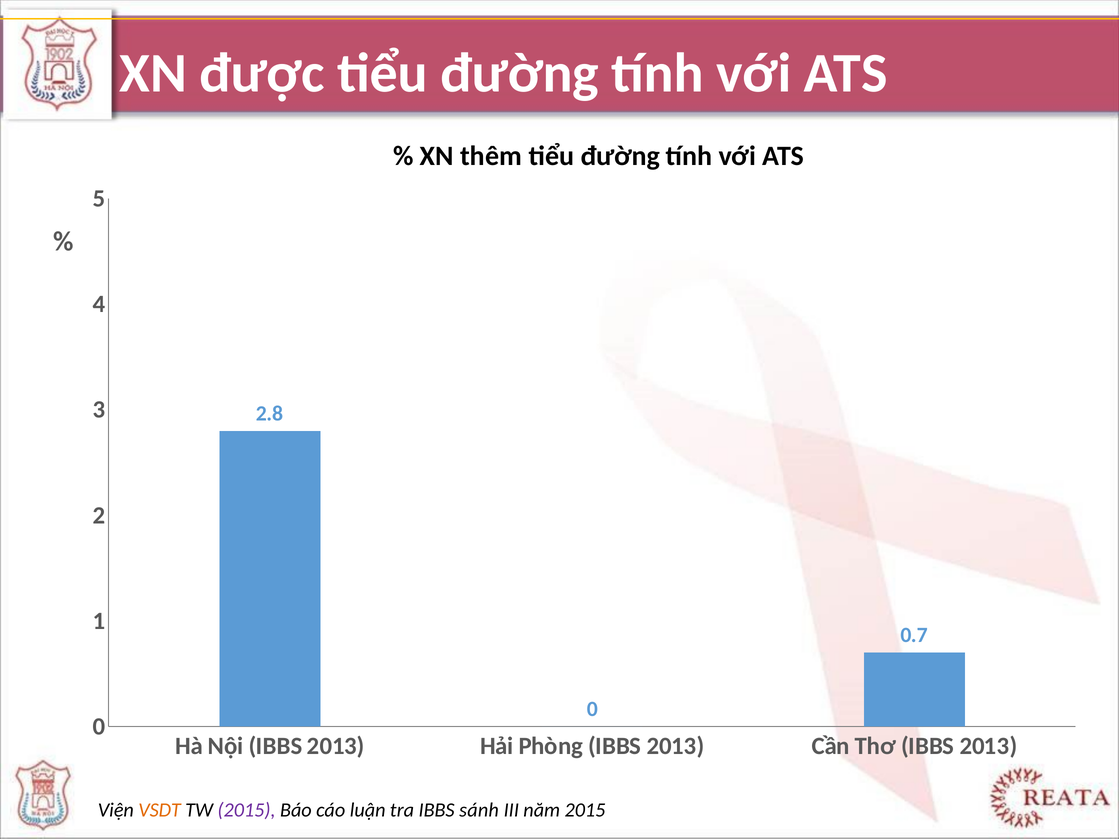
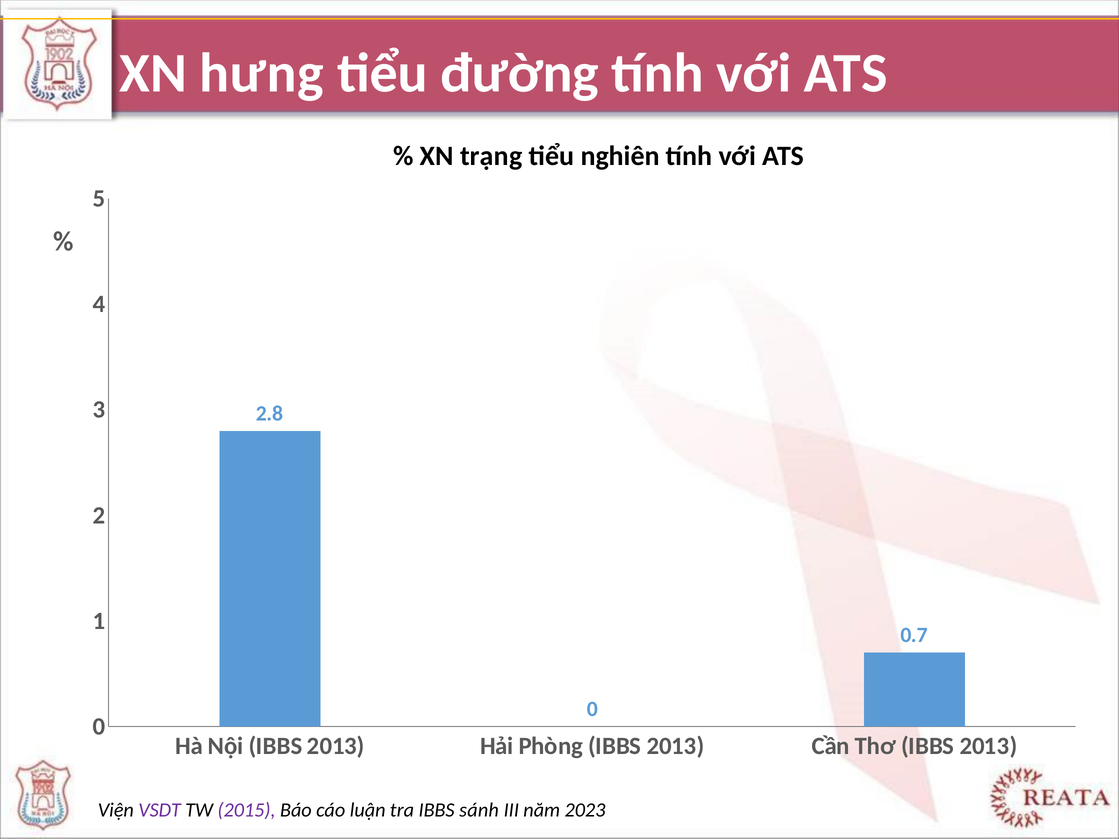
được: được -> hưng (262, 73)
thêm: thêm -> trạng (491, 156)
đường: đường -> nghiên (620, 156)
VSDT colour: orange -> purple (160, 810)
năm 2015: 2015 -> 2023 (585, 810)
